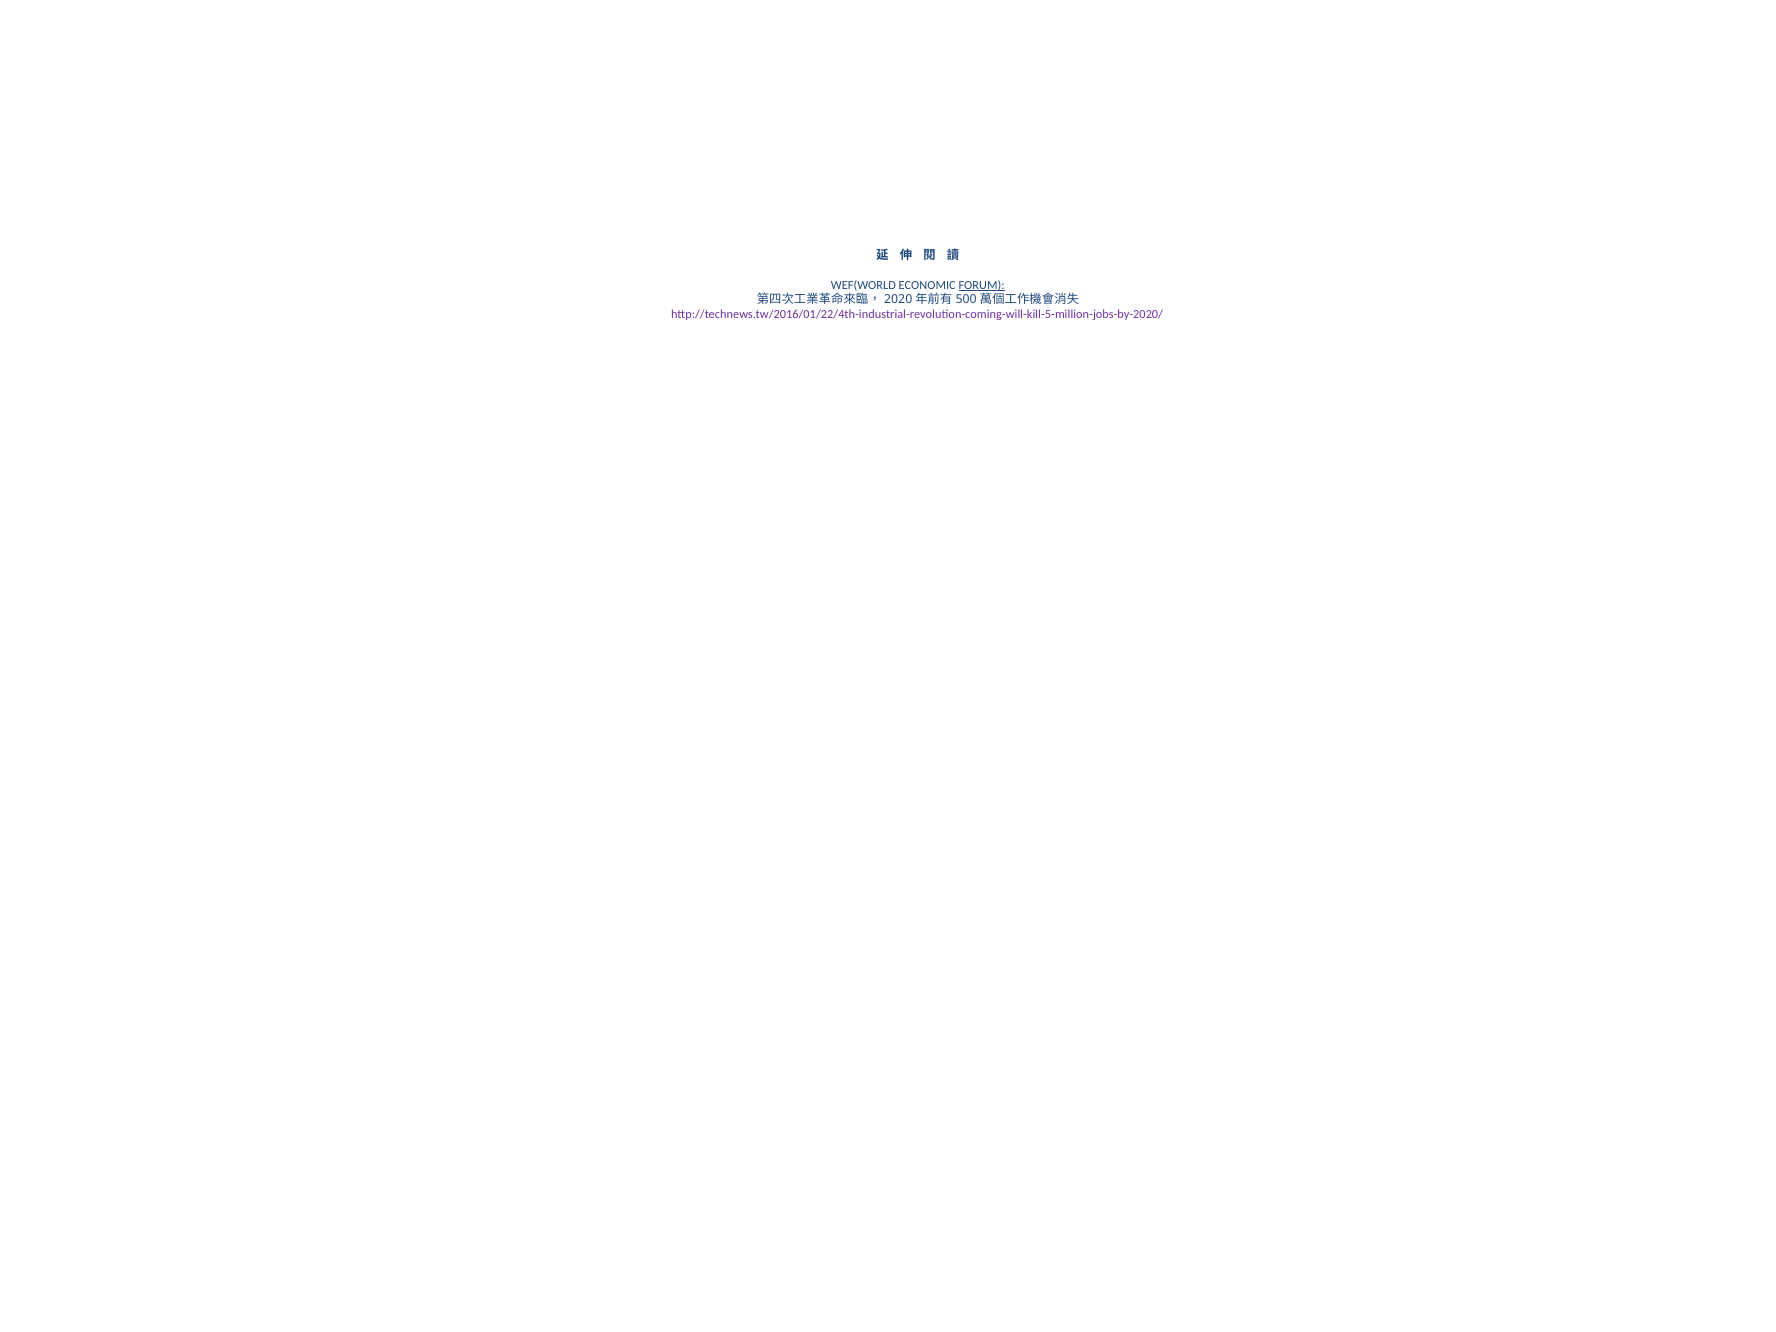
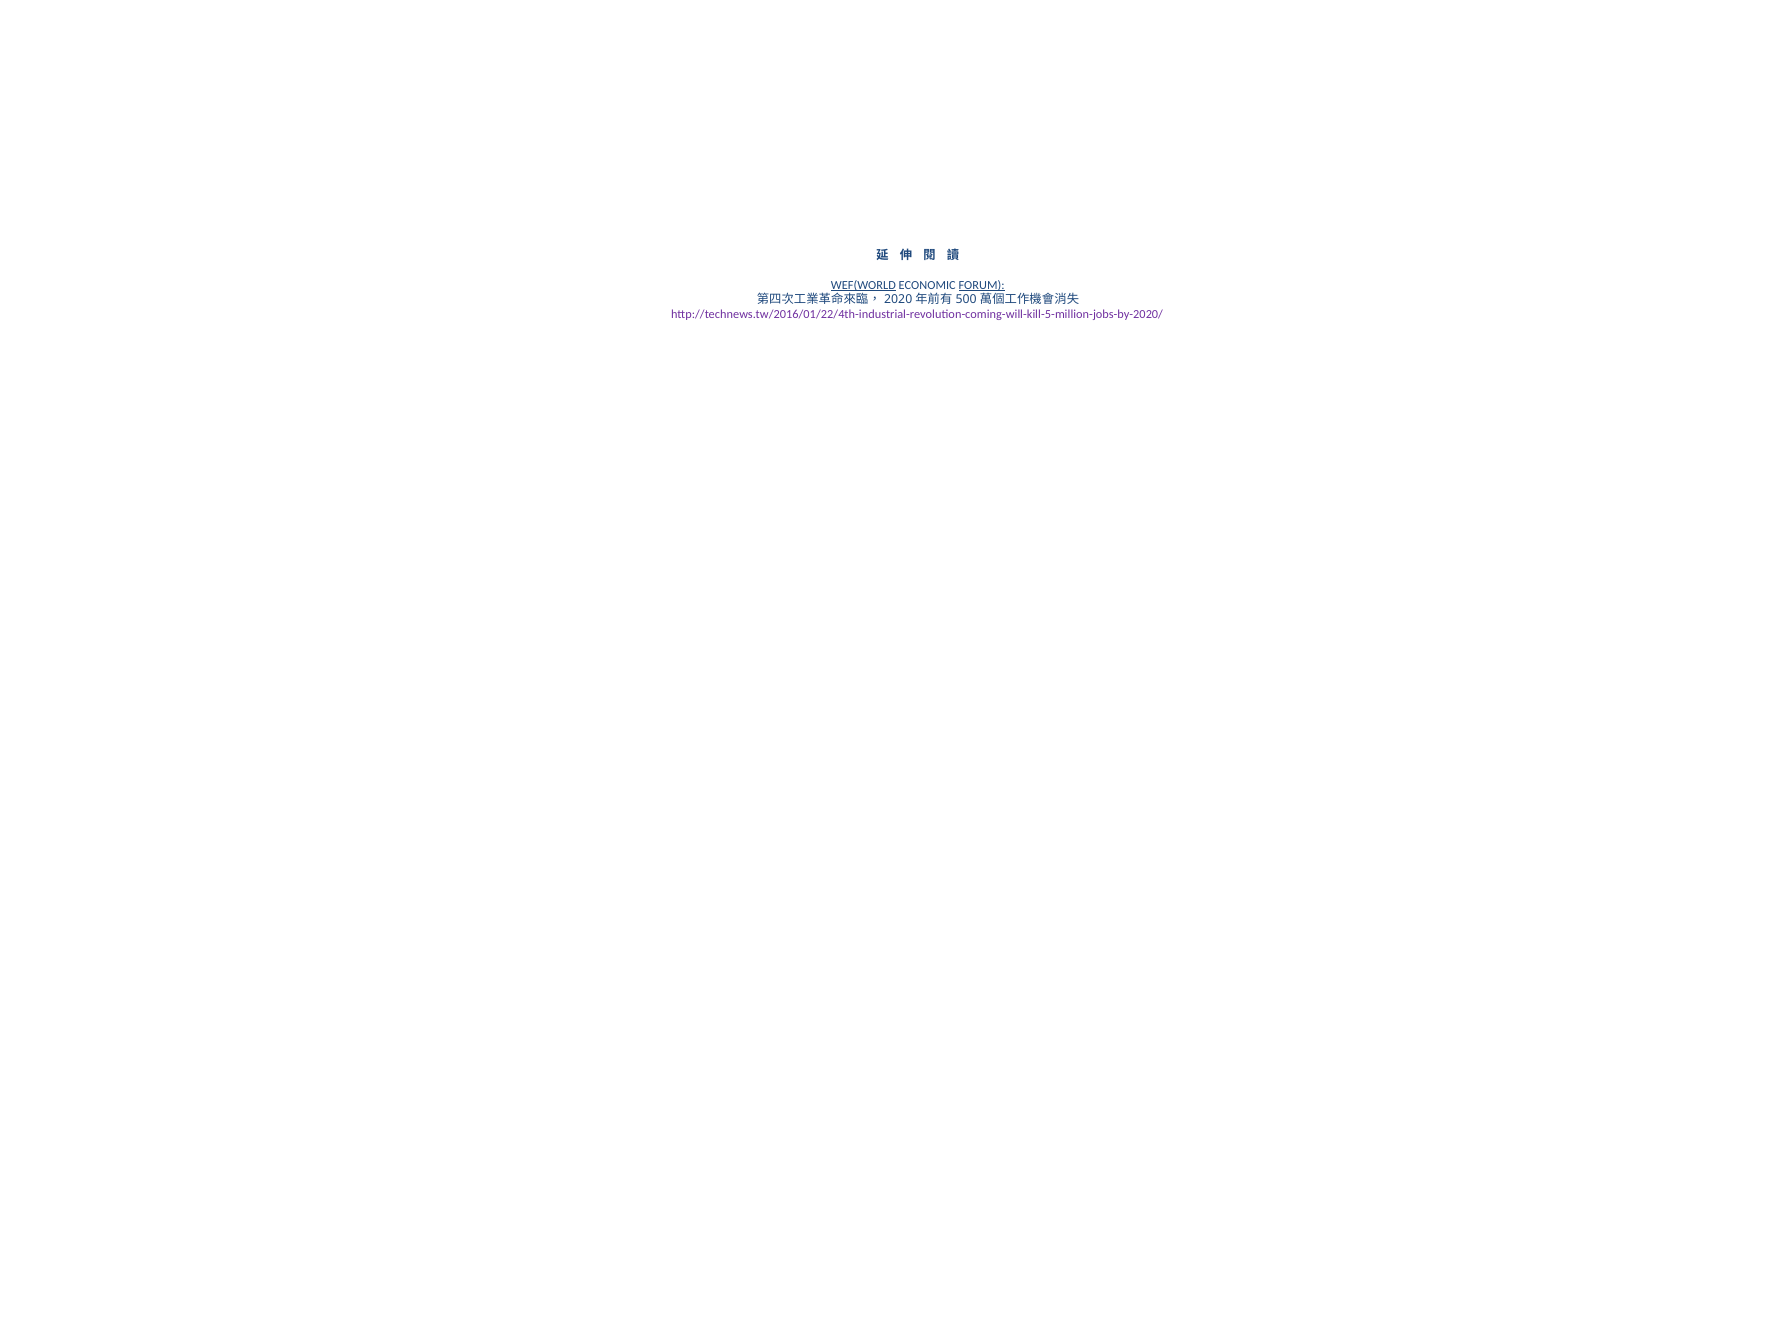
WEF(WORLD underline: none -> present (863, 285)
